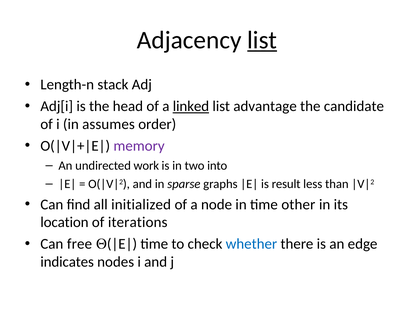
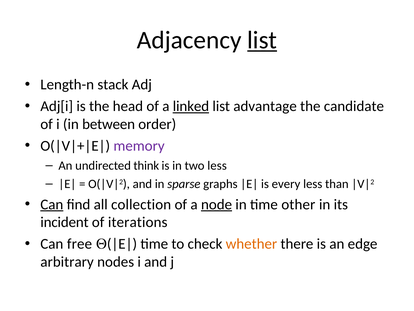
assumes: assumes -> between (109, 124)
work: work -> think (146, 165)
two into: into -> less (217, 165)
result: result -> every (286, 184)
Can underline: none -> present (52, 204)
initialized: initialized -> collection (141, 204)
node underline: none -> present (217, 204)
location: location -> incident (64, 222)
whether colour: blue -> orange (251, 244)
indicates: indicates -> arbitrary (67, 262)
